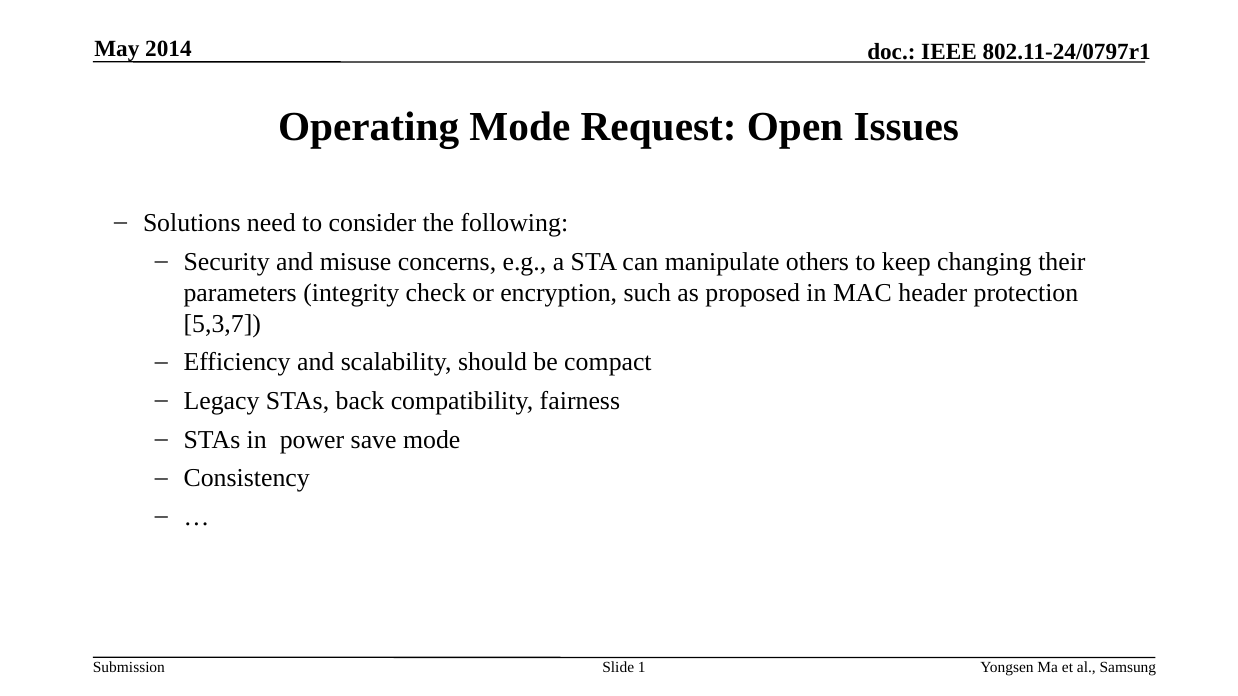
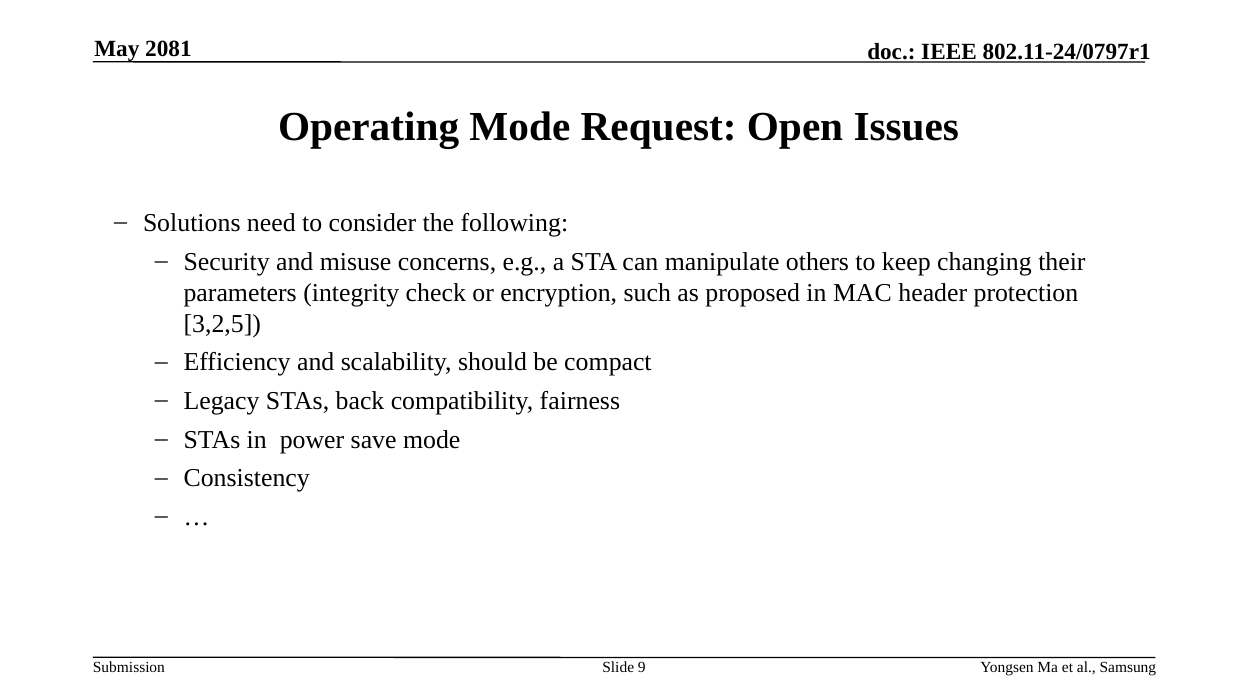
2014: 2014 -> 2081 (168, 49)
5,3,7: 5,3,7 -> 3,2,5 (222, 324)
1: 1 -> 9 (642, 668)
